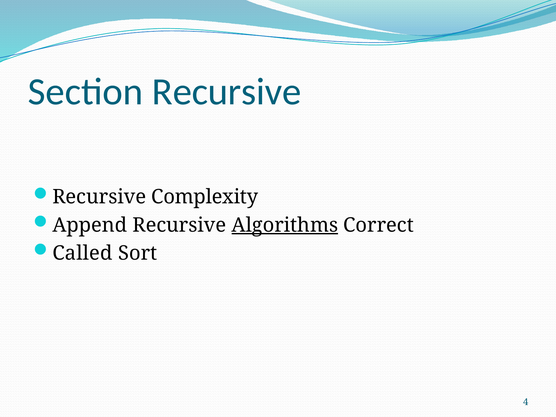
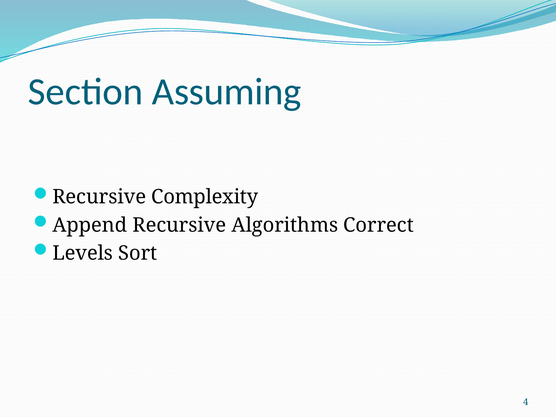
Section Recursive: Recursive -> Assuming (227, 92)
Algorithms underline: present -> none (285, 225)
Called: Called -> Levels (83, 253)
